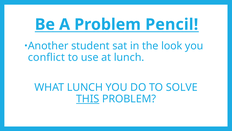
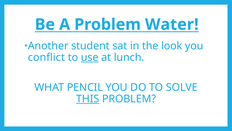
Pencil: Pencil -> Water (172, 24)
use underline: none -> present (90, 57)
WHAT LUNCH: LUNCH -> PENCIL (85, 87)
